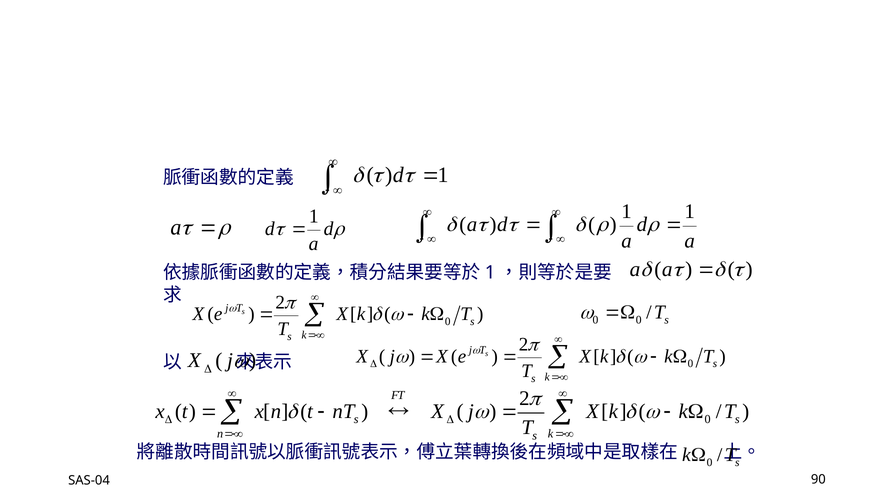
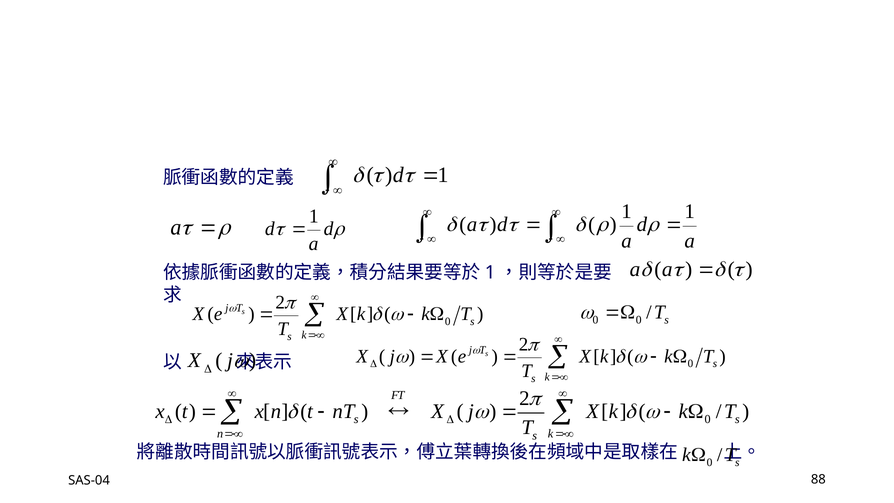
90: 90 -> 88 (818, 479)
